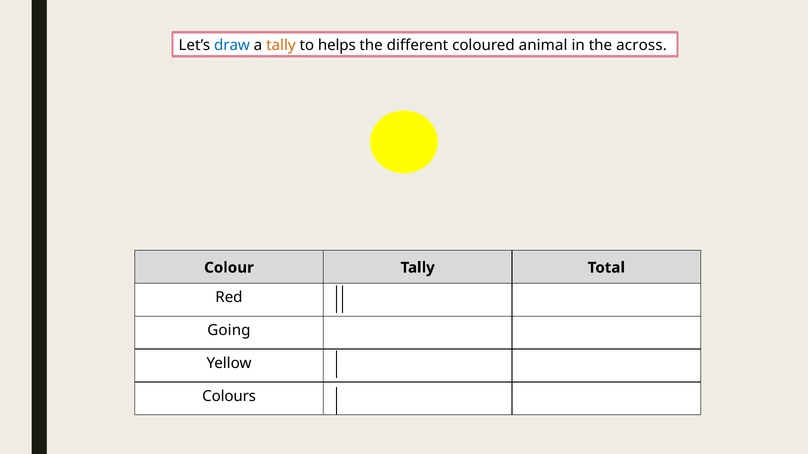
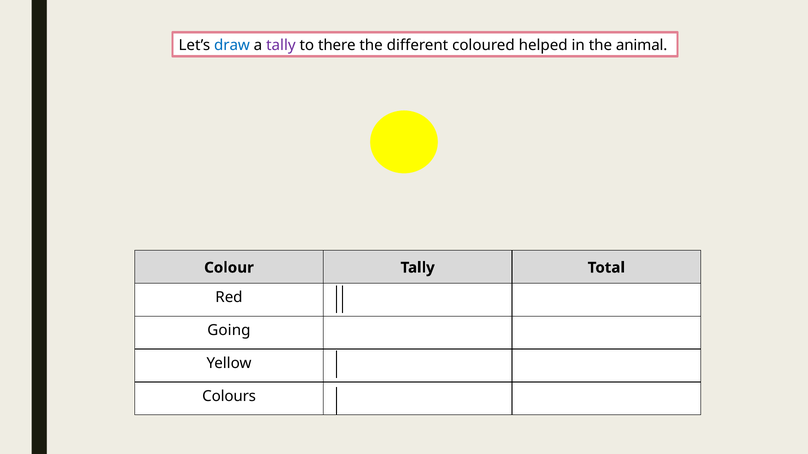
tally colour: orange -> purple (281, 45)
helps: helps -> there (337, 45)
animal: animal -> helped (543, 45)
across: across -> animal (642, 45)
